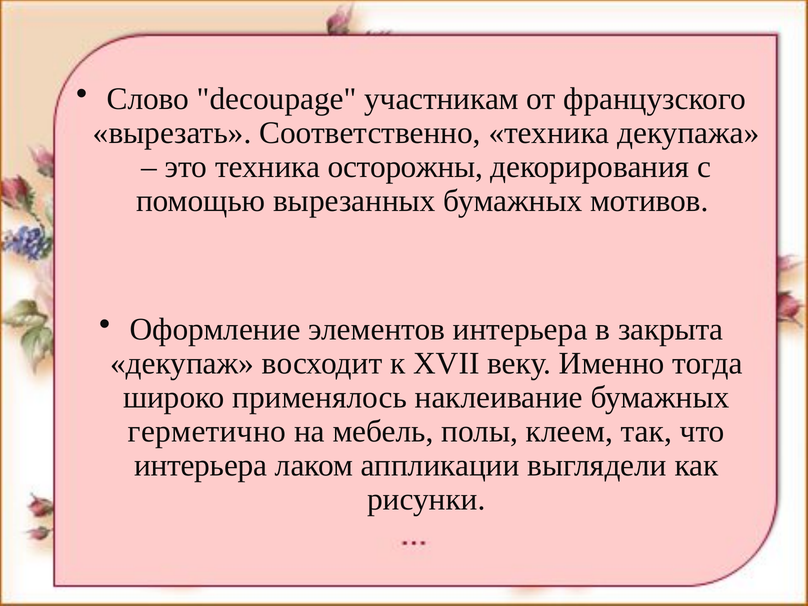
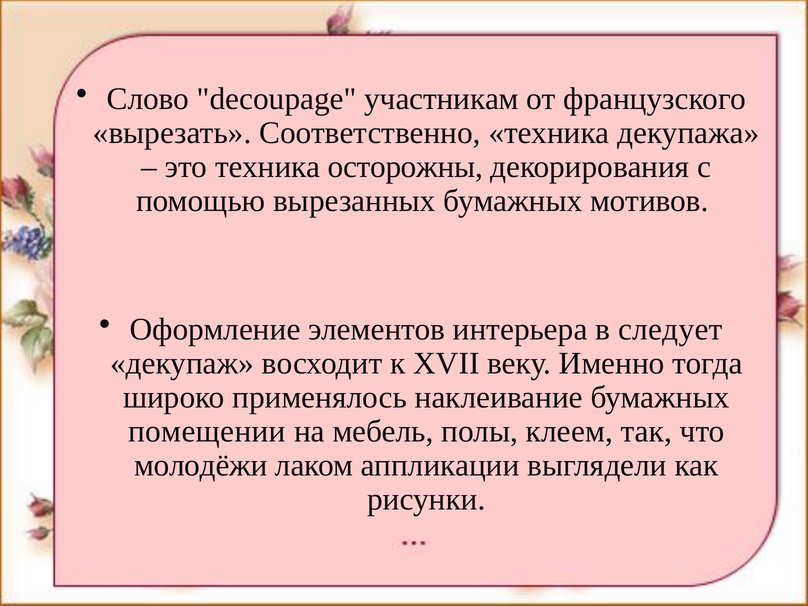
закрыта: закрыта -> следует (670, 330)
герметично: герметично -> помещении (207, 431)
интерьера: интерьера -> молодёжи (201, 465)
